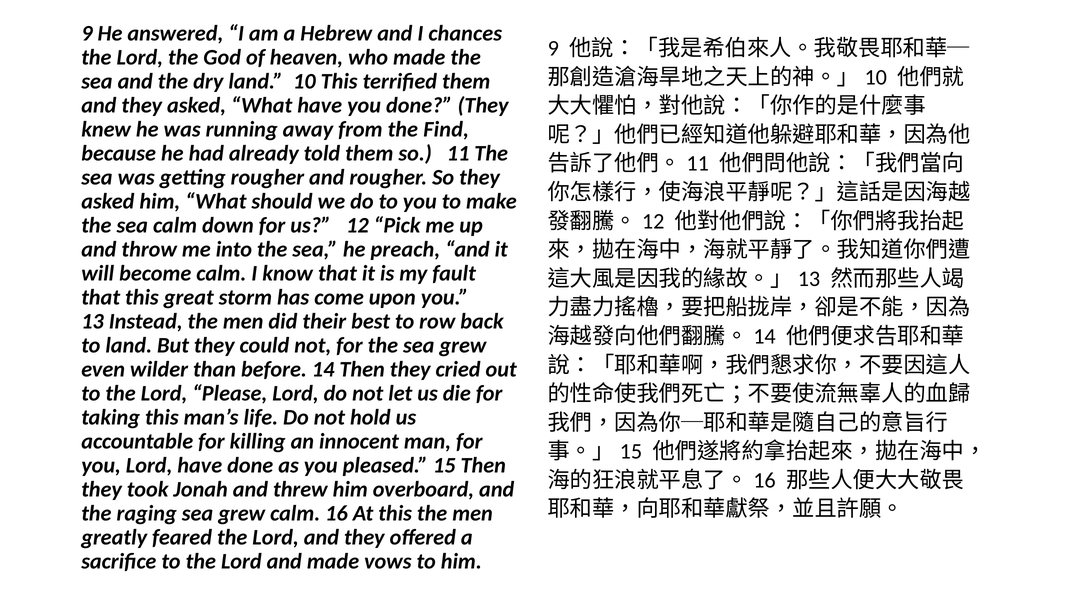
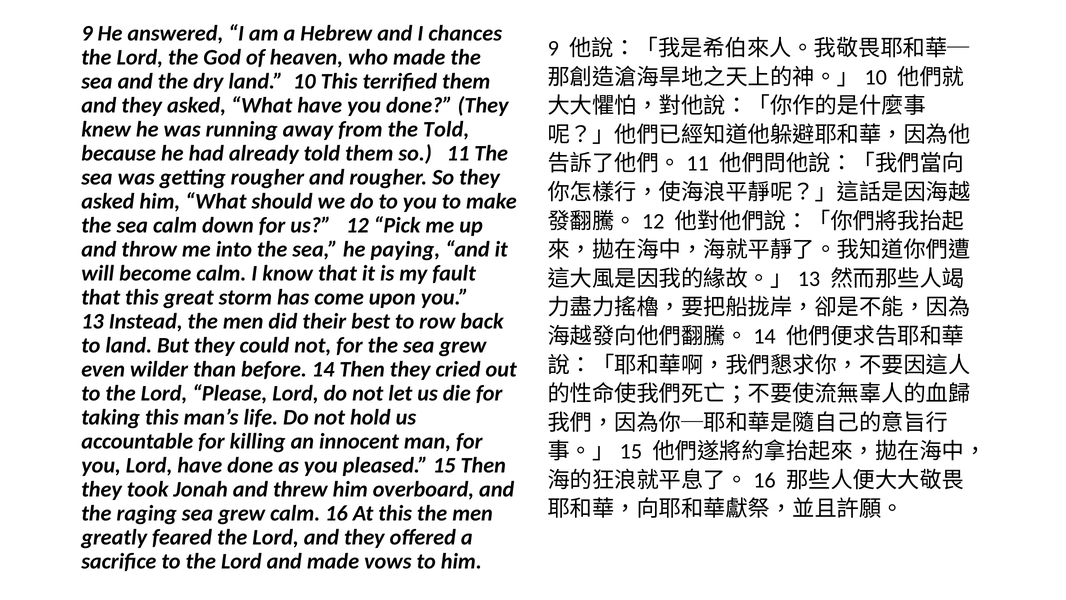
the Find: Find -> Told (446, 129)
preach: preach -> paying (405, 249)
